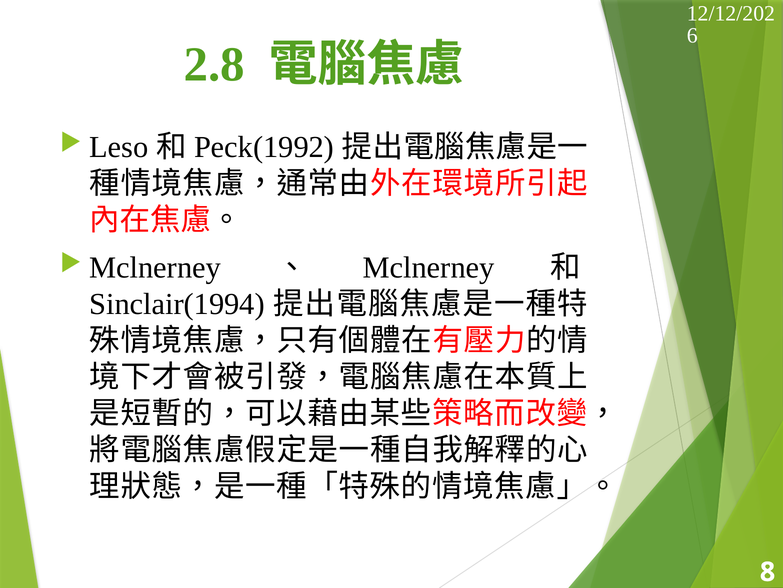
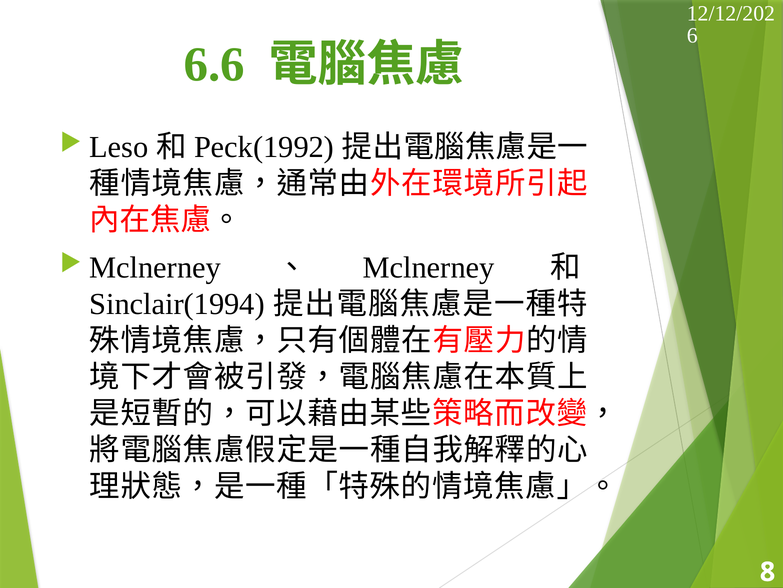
2.8: 2.8 -> 6.6 (214, 65)
